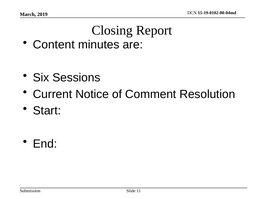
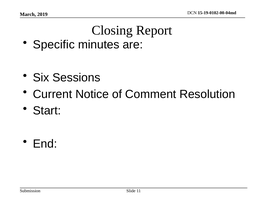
Content: Content -> Specific (54, 45)
